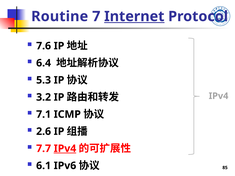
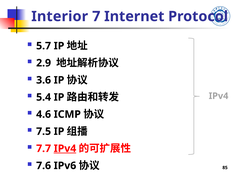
Routine: Routine -> Interior (60, 16)
Internet underline: present -> none (134, 16)
7.6: 7.6 -> 5.7 (44, 46)
6.4: 6.4 -> 2.9 (44, 63)
5.3: 5.3 -> 3.6 (44, 80)
3.2: 3.2 -> 5.4 (44, 97)
7.1: 7.1 -> 4.6 (44, 114)
2.6: 2.6 -> 7.5 (44, 132)
6.1: 6.1 -> 7.6 (44, 166)
